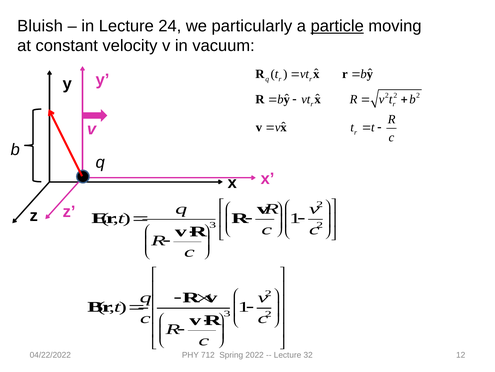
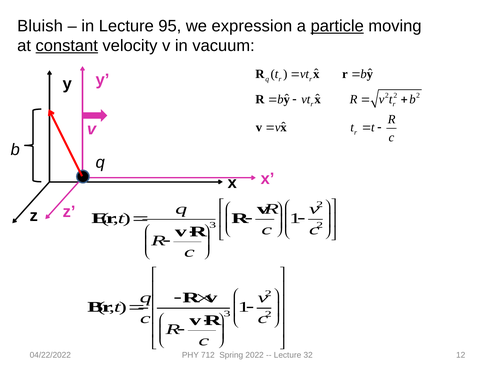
24: 24 -> 95 (170, 26)
particularly: particularly -> expression (252, 26)
constant underline: none -> present (67, 46)
